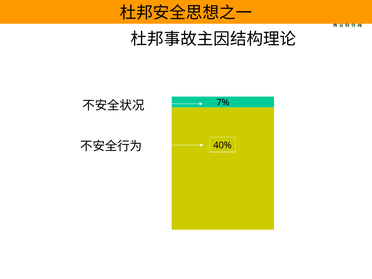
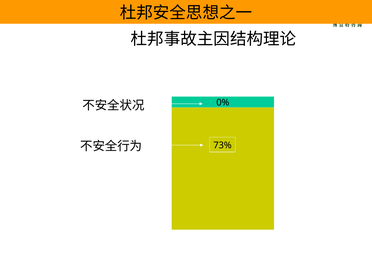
7%: 7% -> 0% (223, 103)
40%: 40% -> 73% (222, 145)
